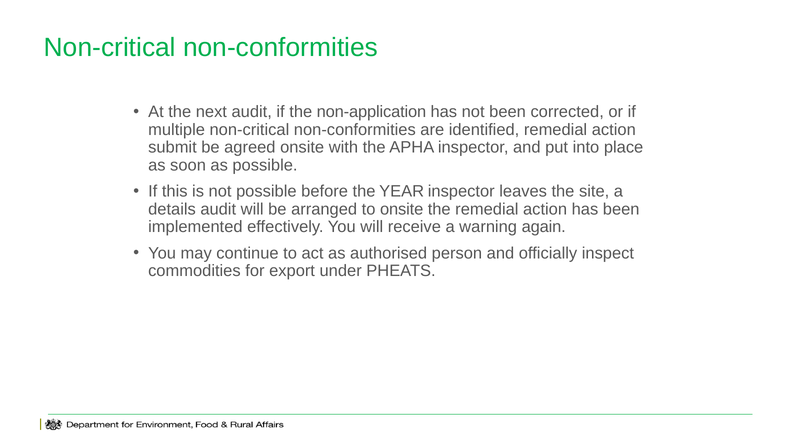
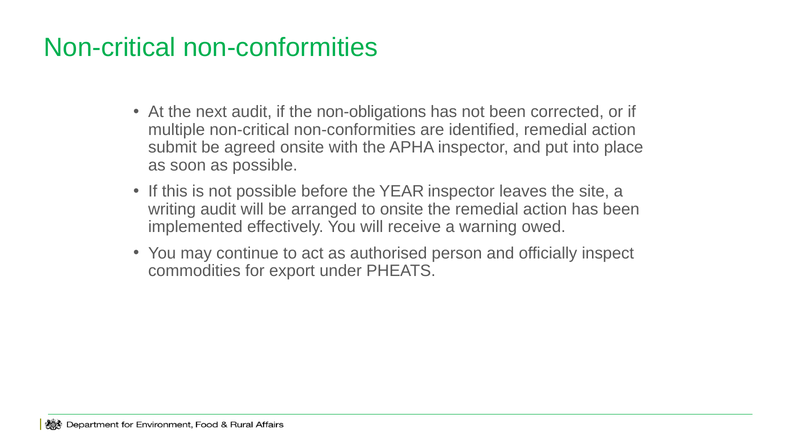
non-application: non-application -> non-obligations (371, 112)
details: details -> writing (172, 209)
again: again -> owed (544, 227)
